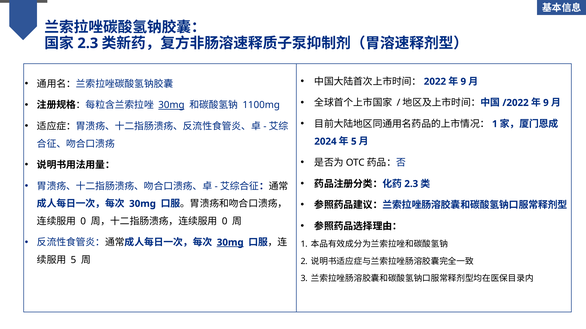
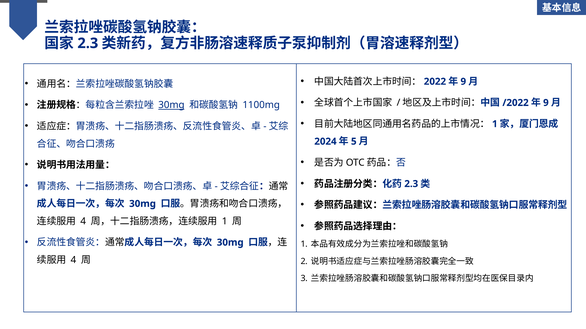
0: 0 -> 4 (83, 222)
0: 0 -> 1 (225, 222)
30mg underline: present -> none (230, 243)
5: 5 -> 4 (73, 260)
